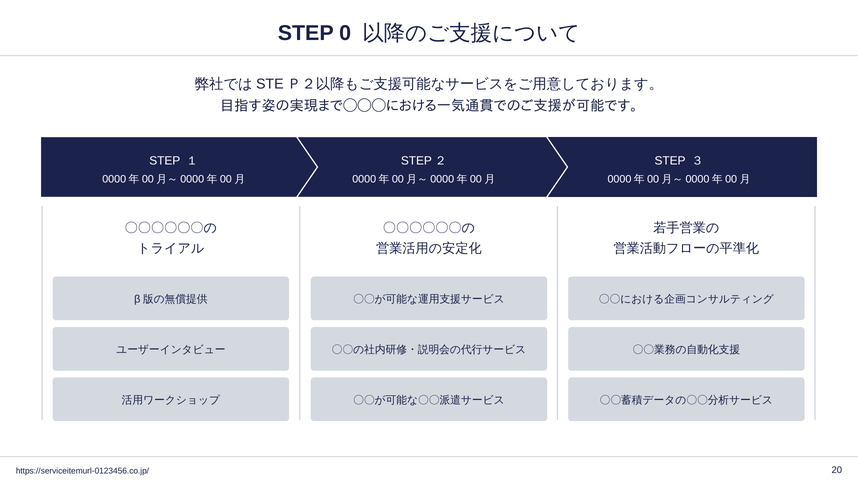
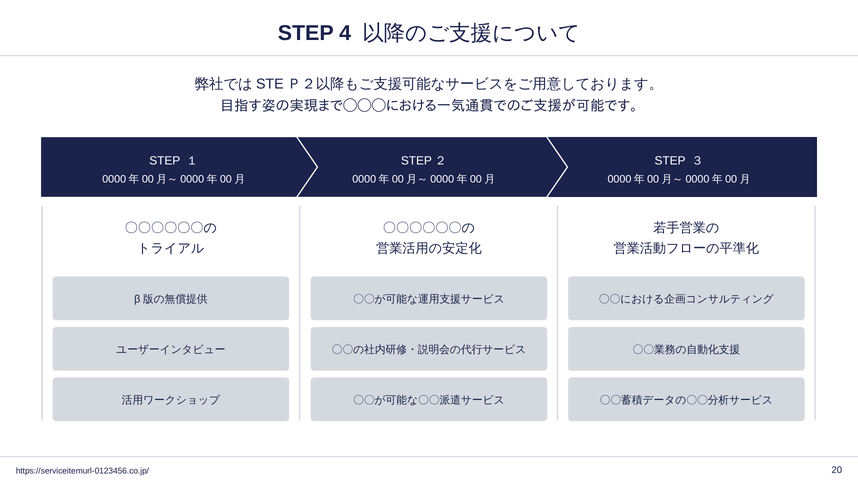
0: 0 -> 4 (345, 33)
